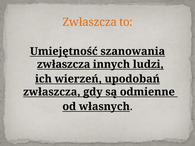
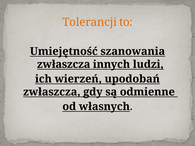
Zwłaszcza: Zwłaszcza -> Tolerancji (90, 22)
